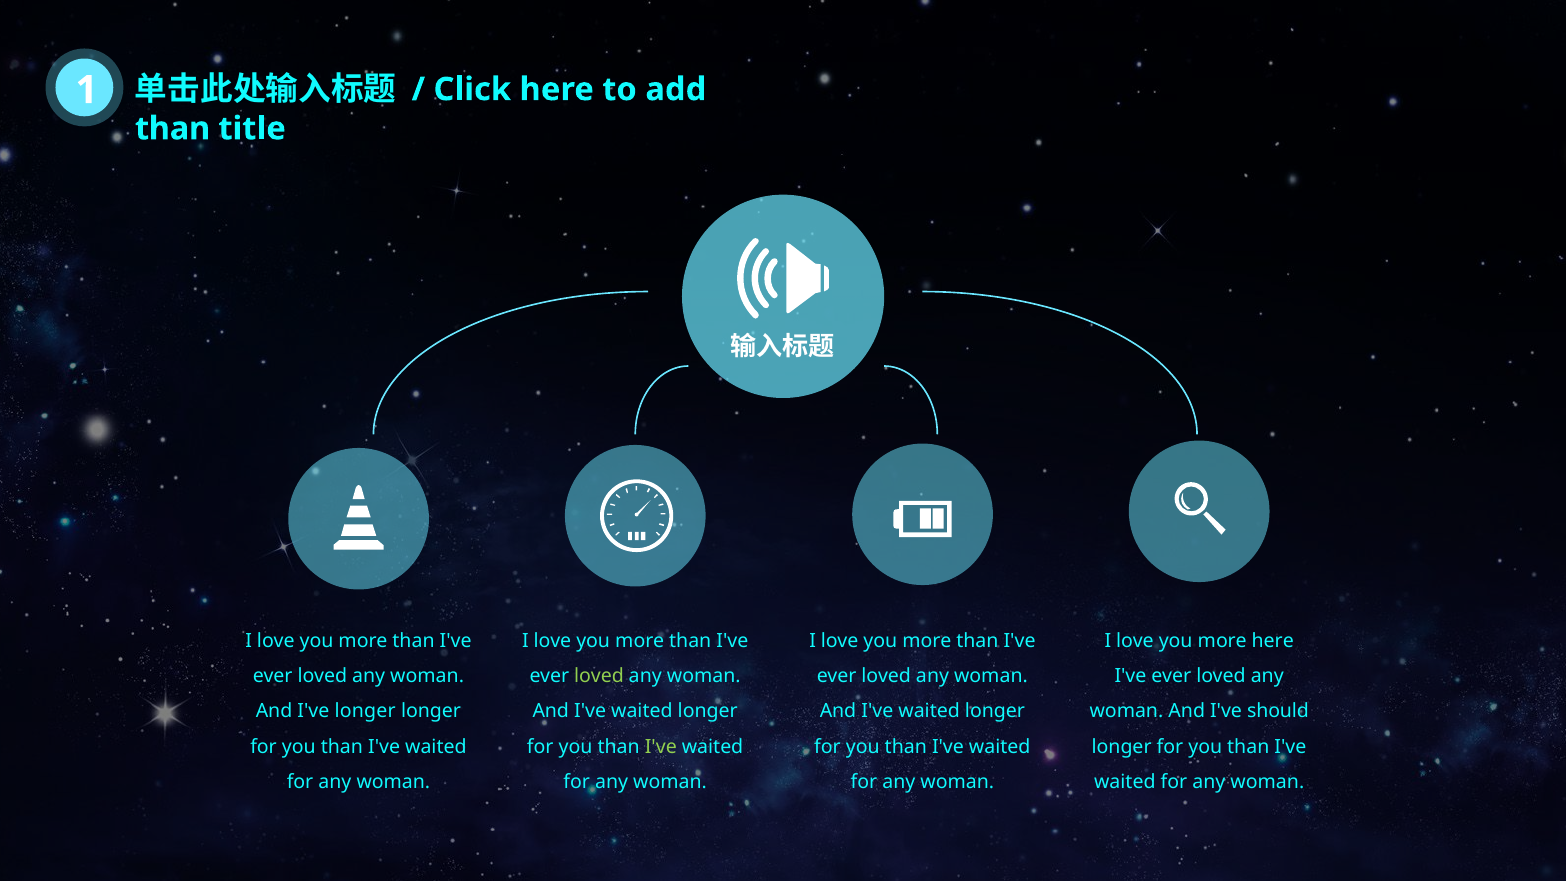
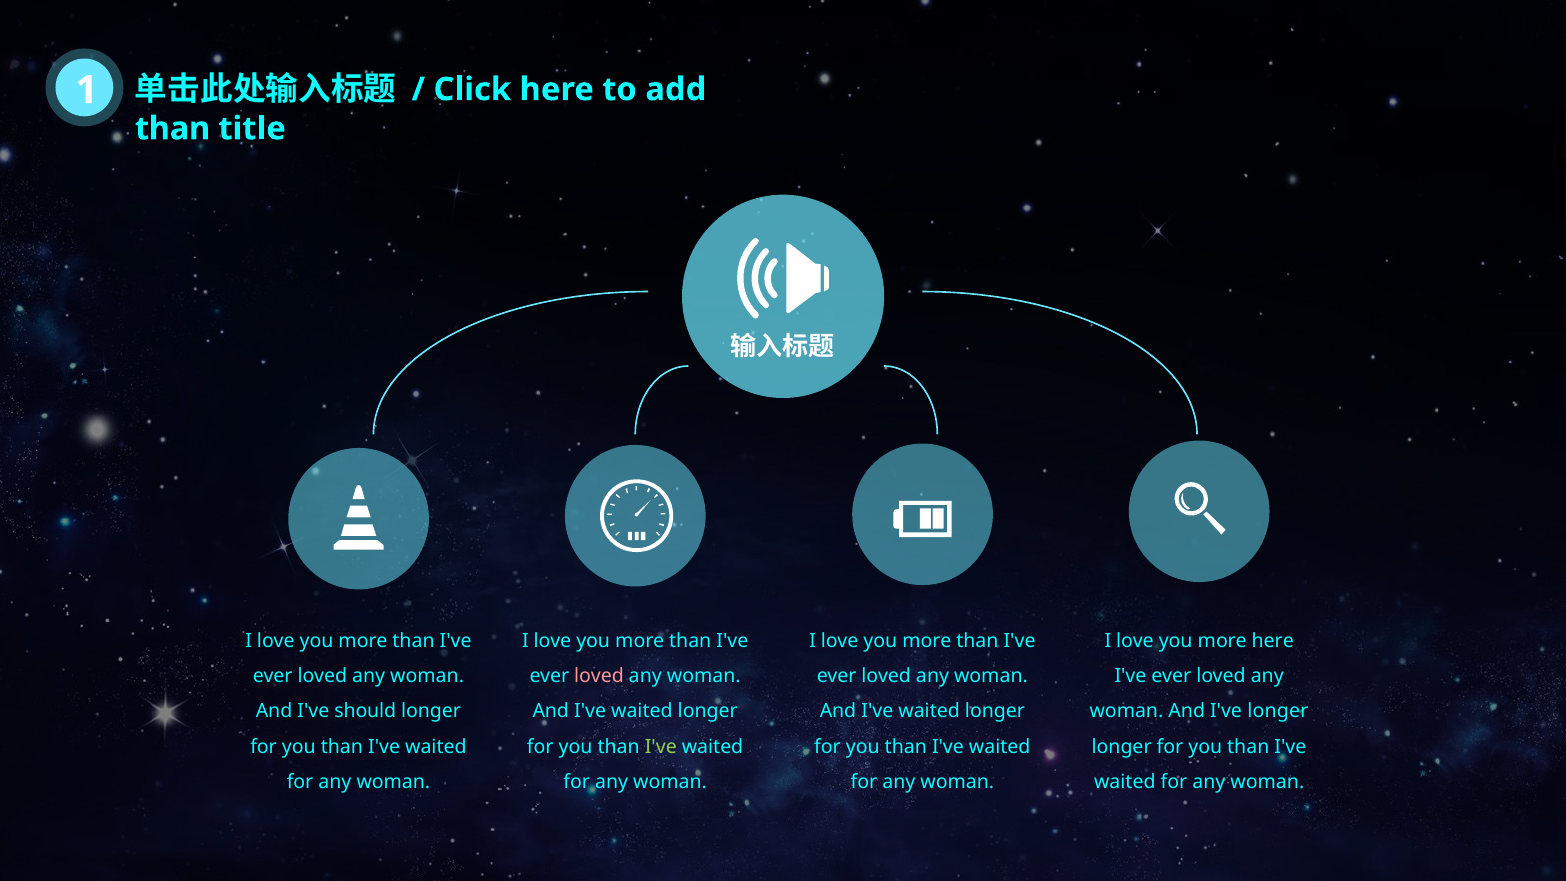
loved colour: light green -> pink (599, 676)
I've longer: longer -> should (365, 711)
I've should: should -> longer (1278, 711)
